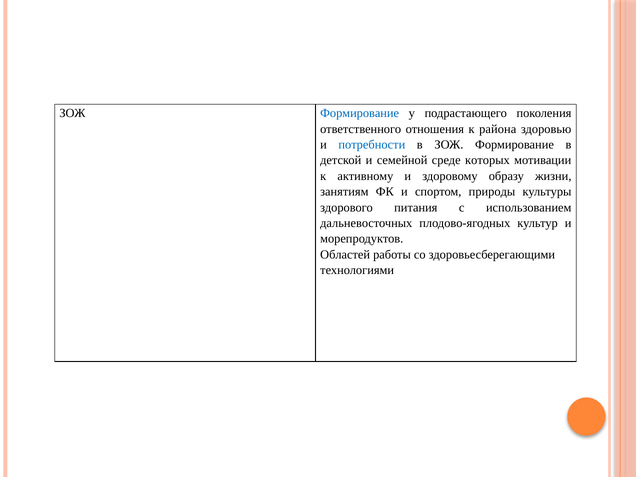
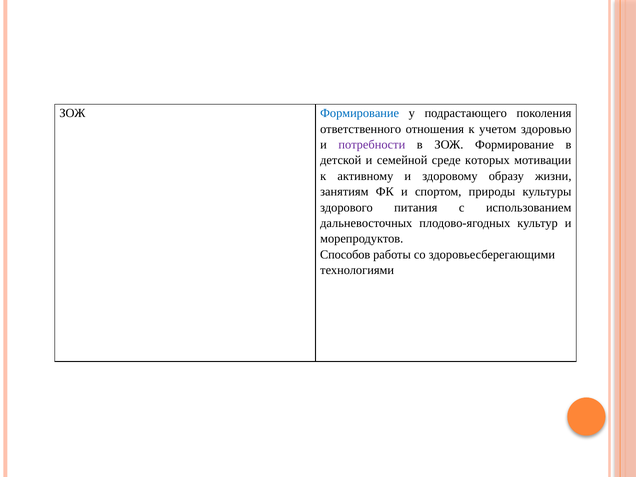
района: района -> учетом (498, 129)
потребности colour: blue -> purple (372, 145)
Областей: Областей -> Способов (345, 255)
